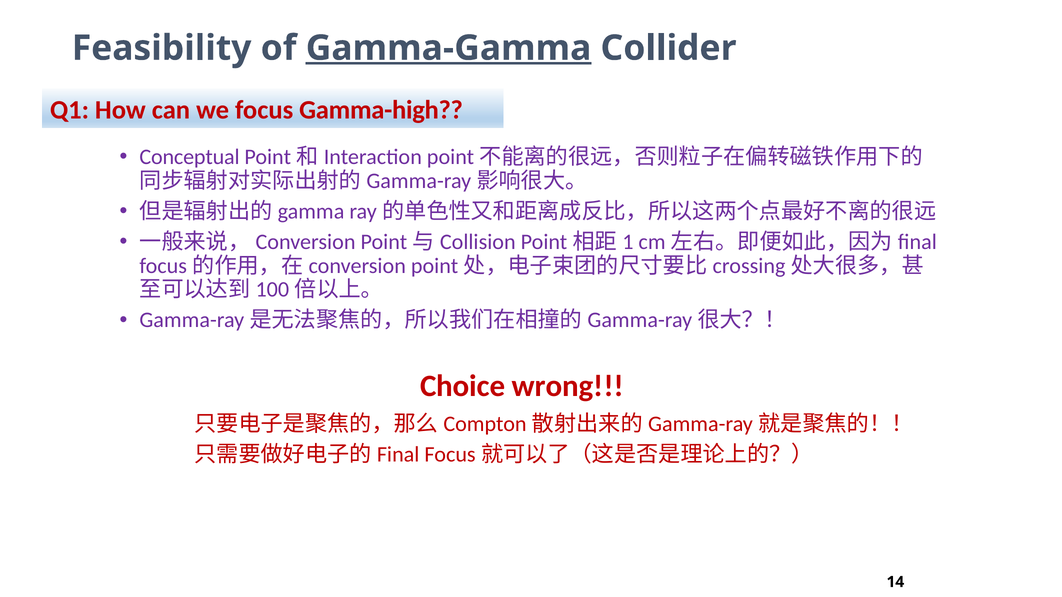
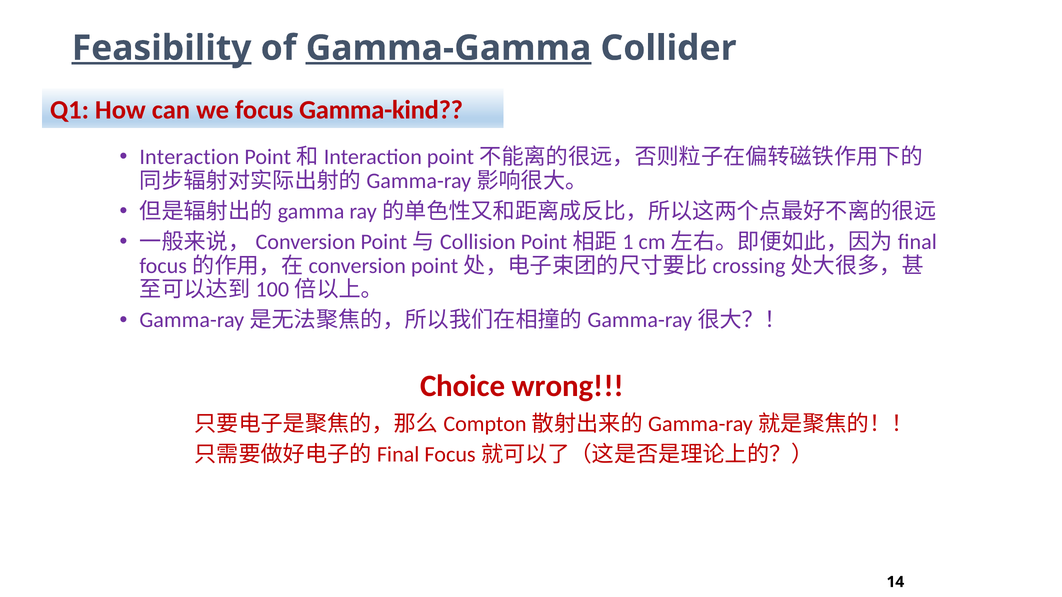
Feasibility underline: none -> present (162, 48)
Gamma-high: Gamma-high -> Gamma-kind (381, 110)
Conceptual: Conceptual -> Interaction (189, 157)
